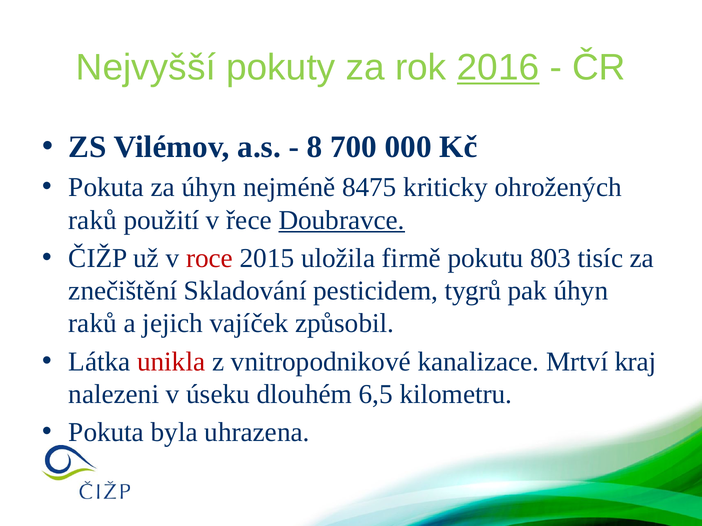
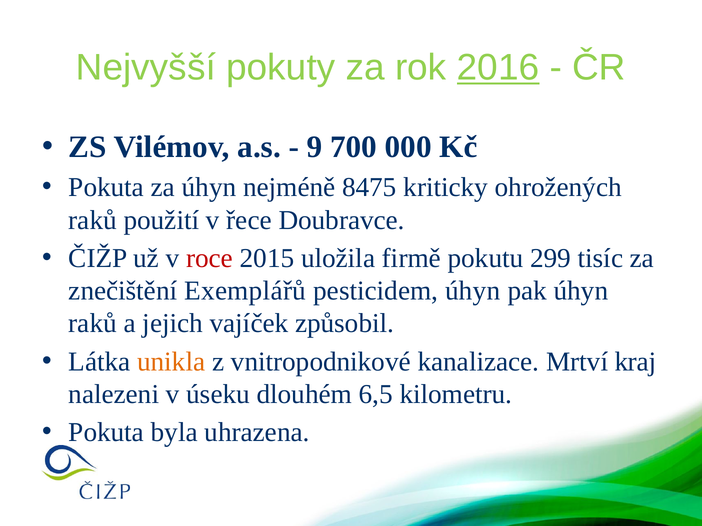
8: 8 -> 9 (315, 147)
Doubravce underline: present -> none (342, 220)
803: 803 -> 299 (551, 258)
Skladování: Skladování -> Exemplářů (245, 291)
pesticidem tygrů: tygrů -> úhyn (473, 291)
unikla colour: red -> orange (171, 362)
